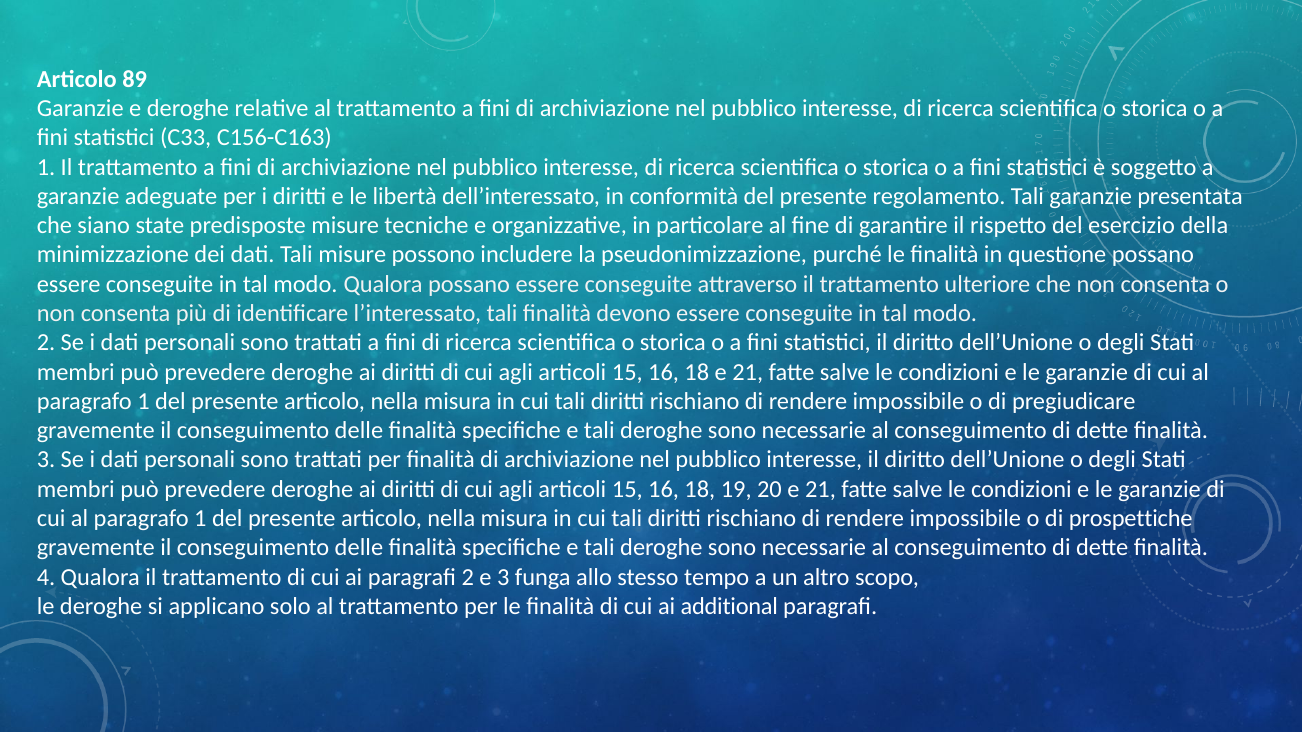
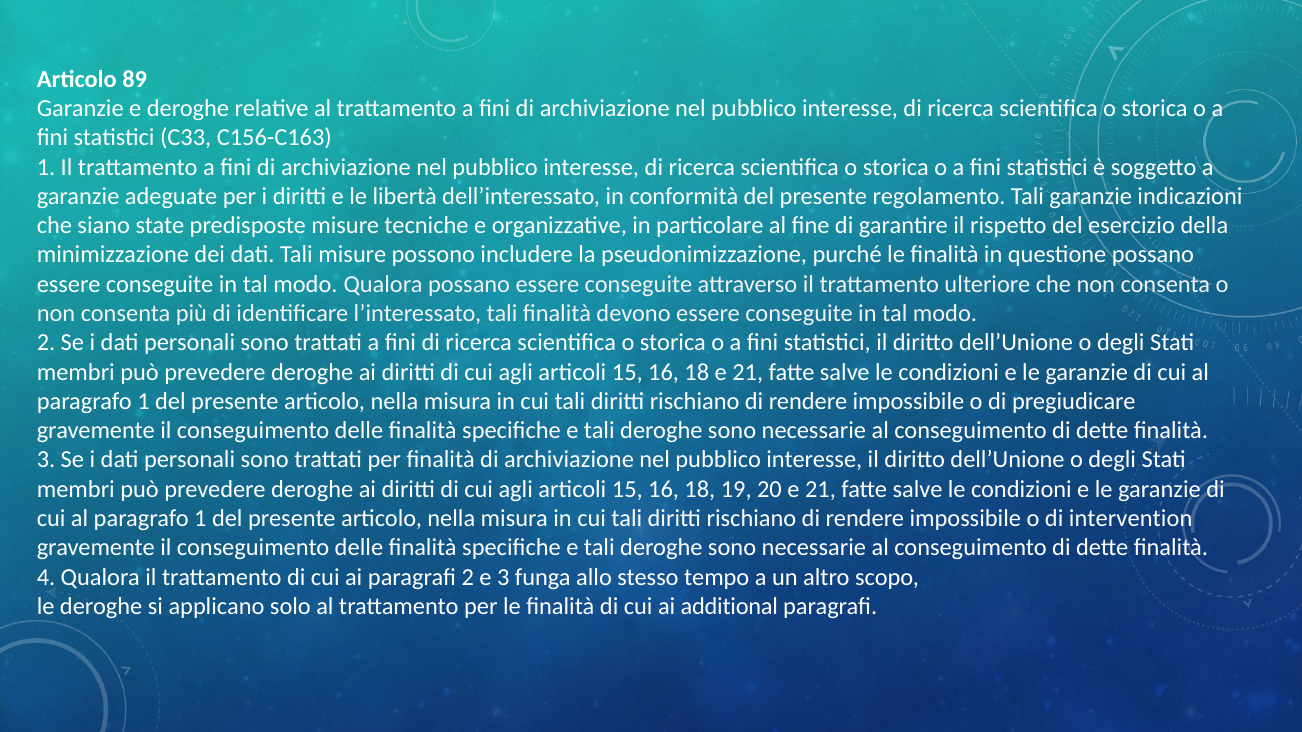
presentata: presentata -> indicazioni (1190, 196)
prospettiche: prospettiche -> intervention (1131, 519)
